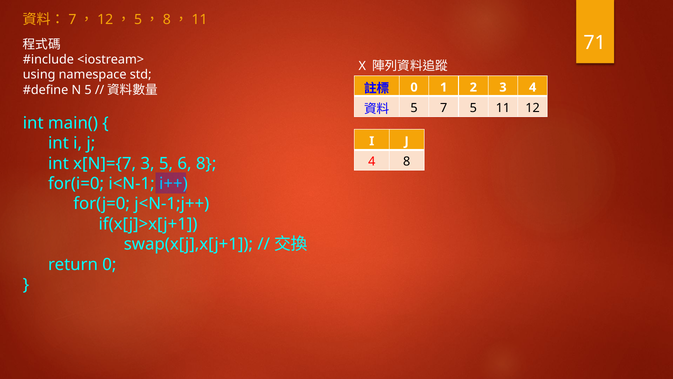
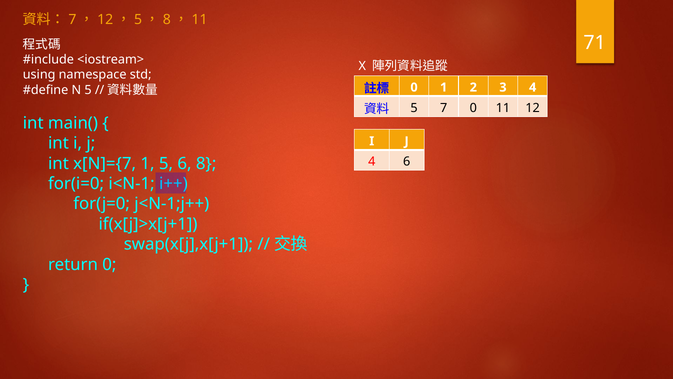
7 5: 5 -> 0 (473, 108)
4 8: 8 -> 6 (407, 161)
x[N]={7 3: 3 -> 1 (147, 163)
